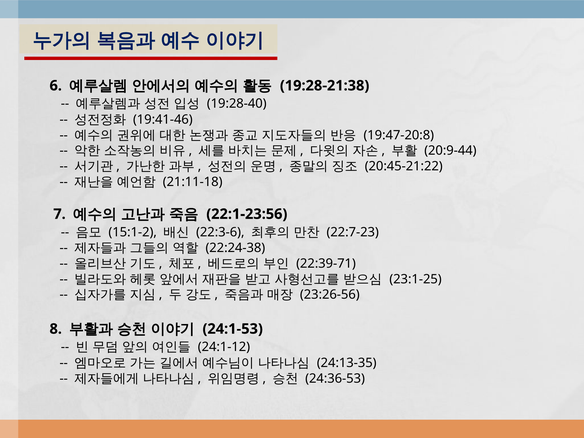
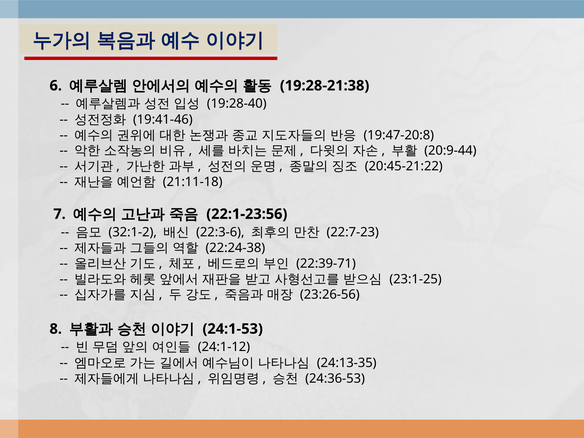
15:1-2: 15:1-2 -> 32:1-2 (133, 232)
